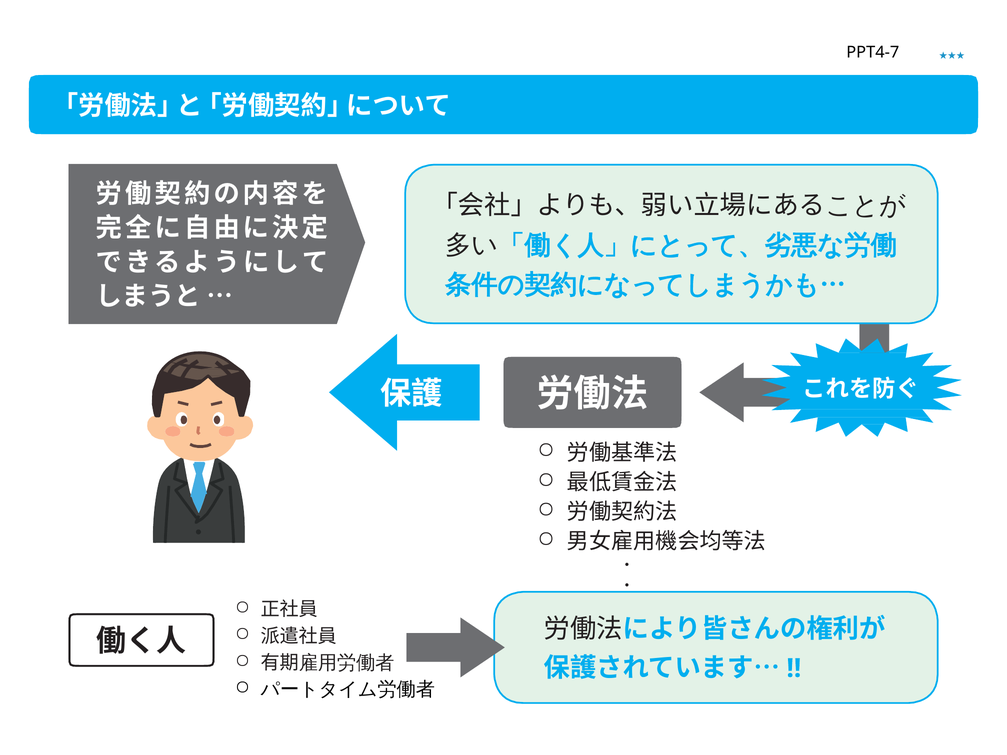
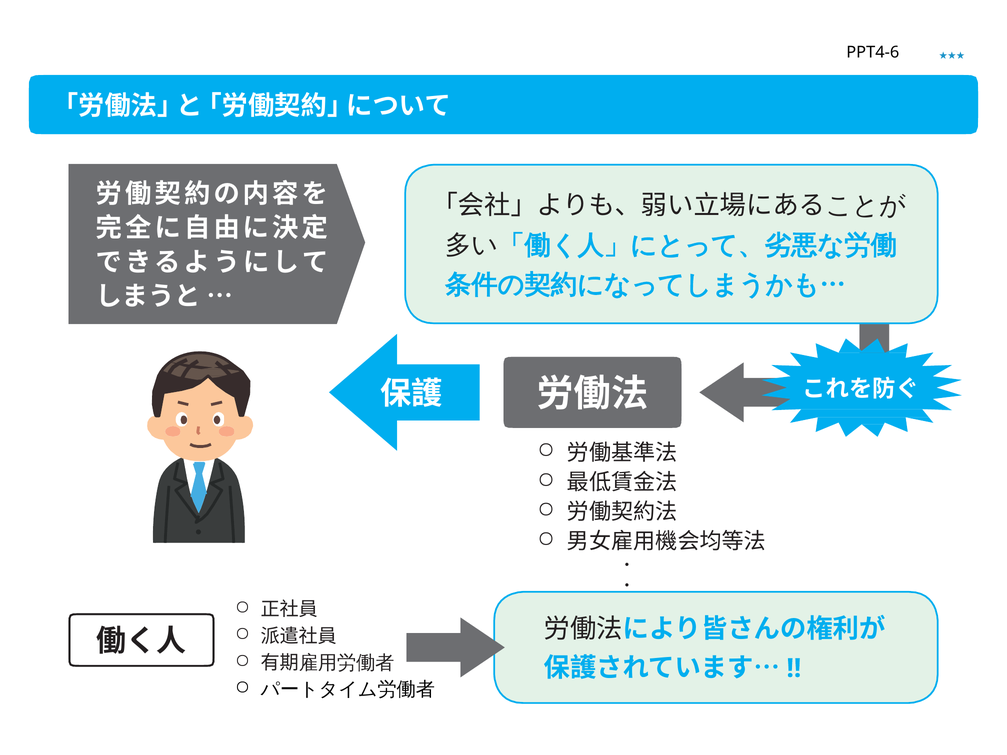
PPT4-7: PPT4-7 -> PPT4-6 (873, 52)
